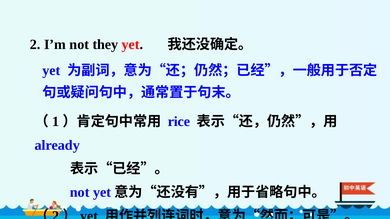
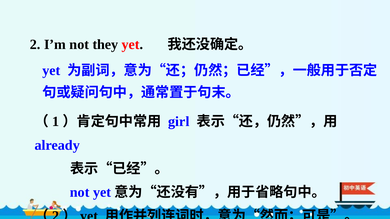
rice: rice -> girl (179, 122)
